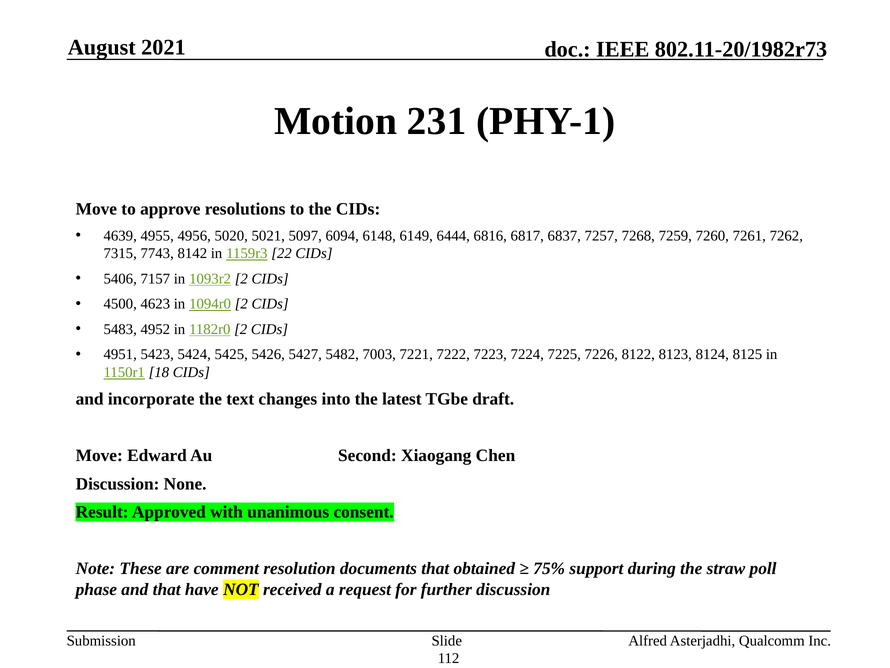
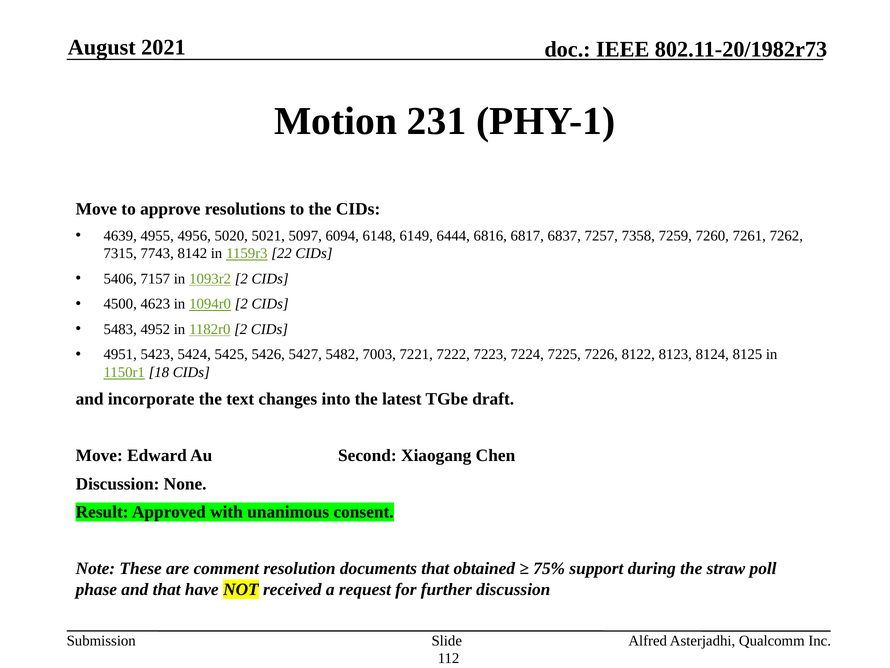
7268: 7268 -> 7358 (638, 235)
